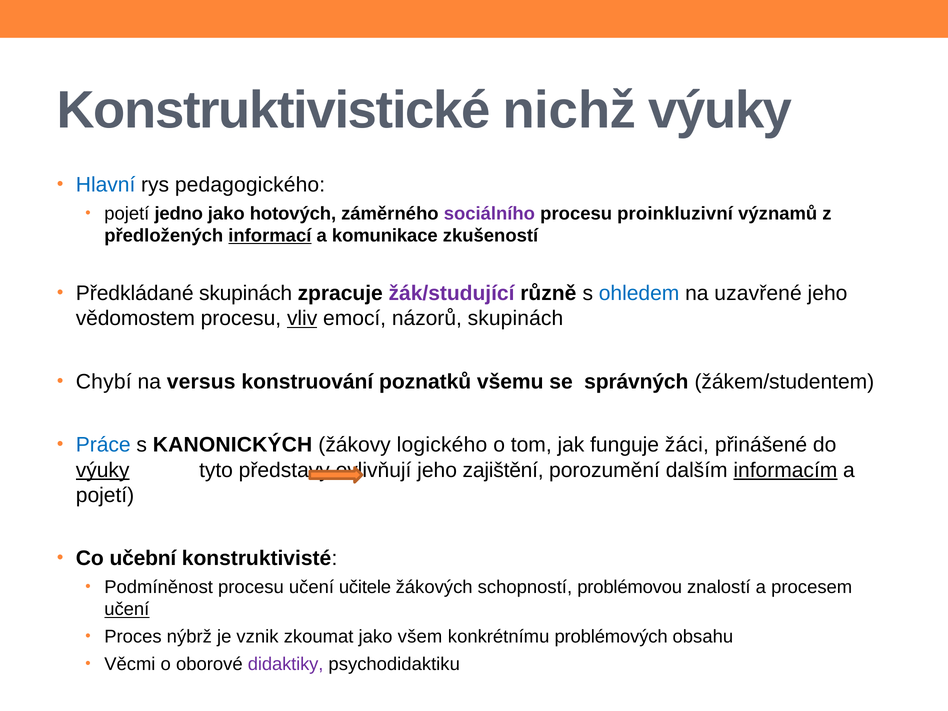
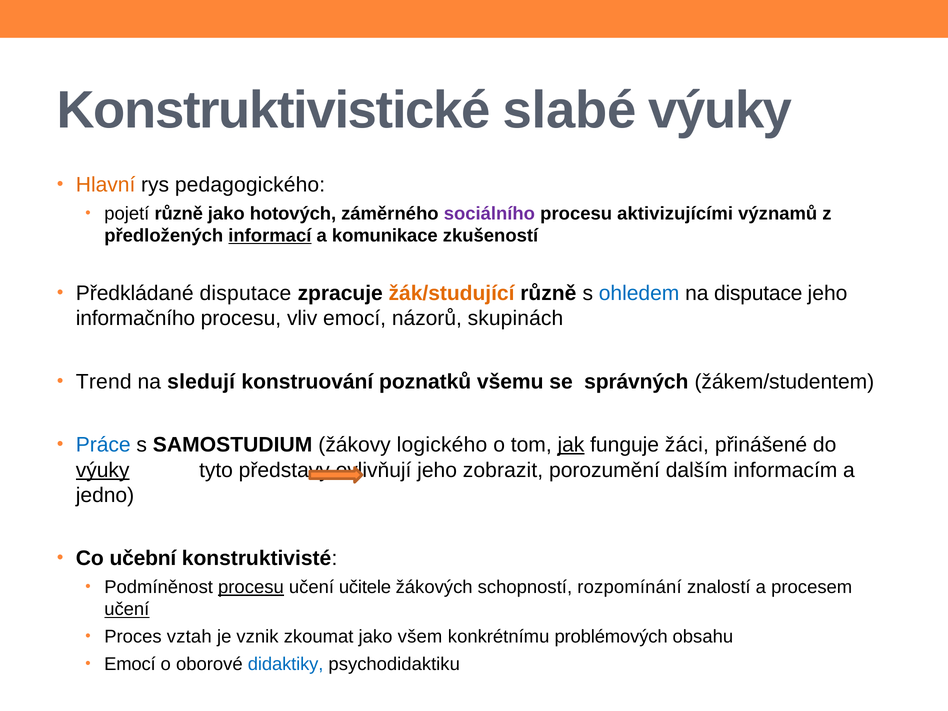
nichž: nichž -> slabé (569, 110)
Hlavní colour: blue -> orange (106, 185)
pojetí jedno: jedno -> různě (179, 214)
proinkluzivní: proinkluzivní -> aktivizujícími (675, 214)
Předkládané skupinách: skupinách -> disputace (245, 293)
žák/studující colour: purple -> orange (452, 293)
na uzavřené: uzavřené -> disputace (758, 293)
vědomostem: vědomostem -> informačního (135, 319)
vliv underline: present -> none (302, 319)
Chybí: Chybí -> Trend (104, 382)
versus: versus -> sledují (201, 382)
KANONICKÝCH: KANONICKÝCH -> SAMOSTUDIUM (233, 445)
jak underline: none -> present (571, 445)
zajištění: zajištění -> zobrazit (503, 470)
informacím underline: present -> none (785, 470)
pojetí: pojetí -> jedno (105, 495)
procesu underline: none -> present (251, 587)
problémovou: problémovou -> rozpomínání (629, 587)
nýbrž: nýbrž -> vztah (189, 637)
Věcmi: Věcmi -> Emocí (130, 664)
didaktiky colour: purple -> blue (286, 664)
